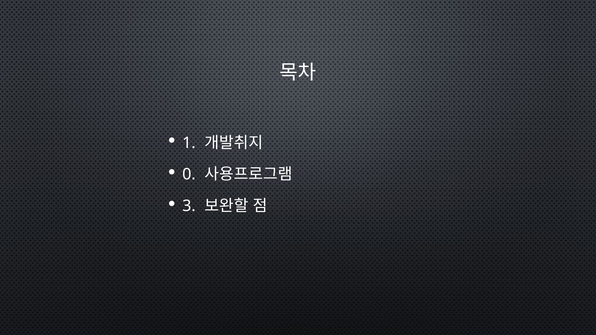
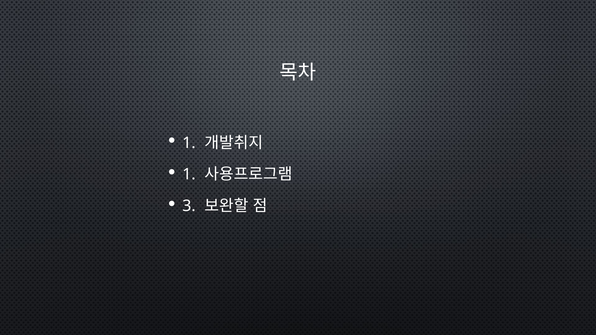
0: 0 -> 1 (189, 174)
